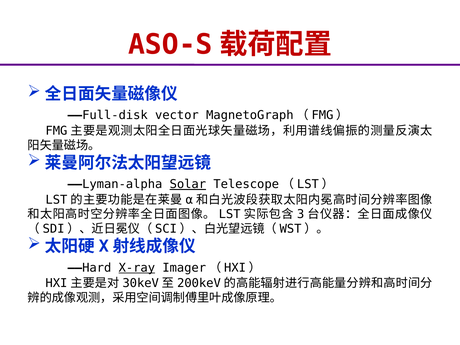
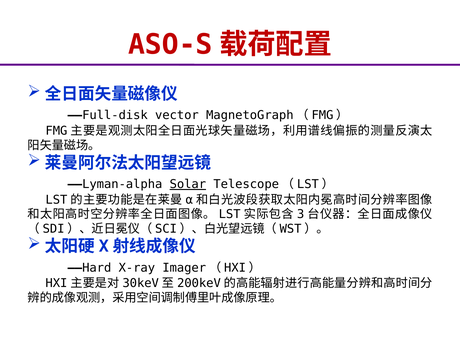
X-ray underline: present -> none (137, 268)
